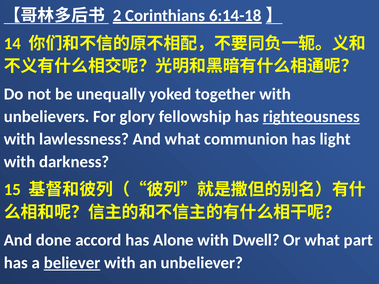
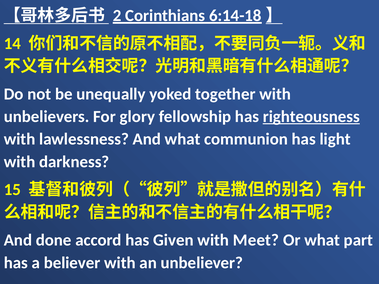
Alone: Alone -> Given (173, 240)
Dwell: Dwell -> Meet (256, 240)
believer underline: present -> none (72, 263)
